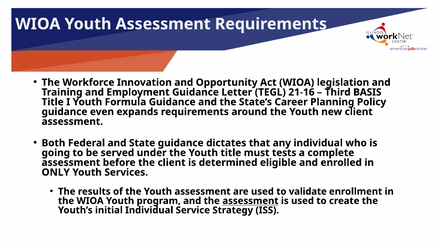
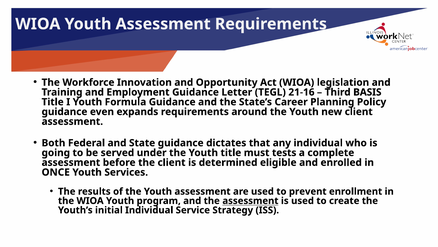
ONLY: ONLY -> ONCE (56, 172)
validate: validate -> prevent (308, 191)
